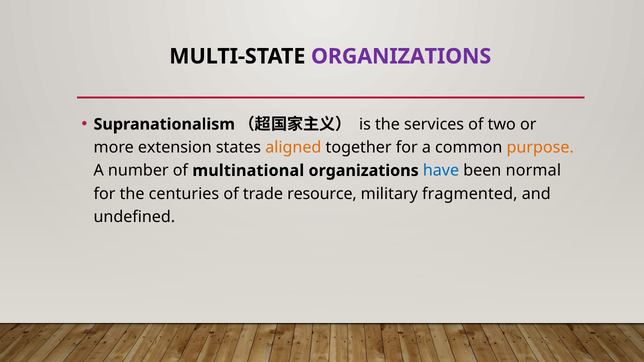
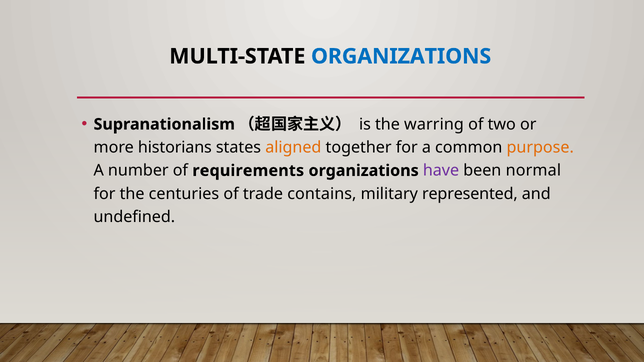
ORGANIZATIONS colour: purple -> blue (401, 56)
services: services -> warring (434, 124)
extension: extension -> historians (175, 148)
multinational: multinational -> requirements (248, 171)
have colour: blue -> purple (441, 171)
resource: resource -> contains (322, 194)
fragmented: fragmented -> represented (470, 194)
